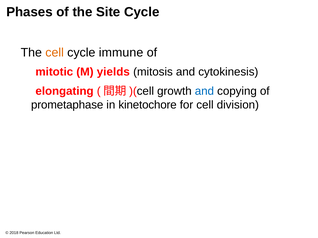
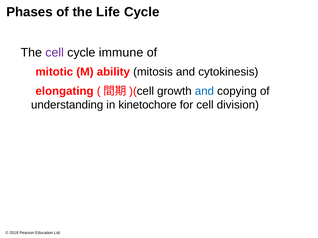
Site: Site -> Life (108, 12)
cell colour: orange -> purple (55, 53)
yields: yields -> ability (113, 72)
prometaphase: prometaphase -> understanding (67, 105)
